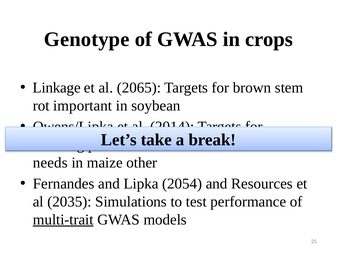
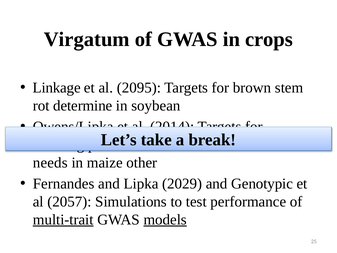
Genotype: Genotype -> Virgatum (87, 39)
2065: 2065 -> 2095 (139, 88)
important: important -> determine (83, 106)
2054: 2054 -> 2029 (182, 183)
Resources: Resources -> Genotypic (262, 183)
2035: 2035 -> 2057 (69, 201)
models underline: none -> present (165, 219)
